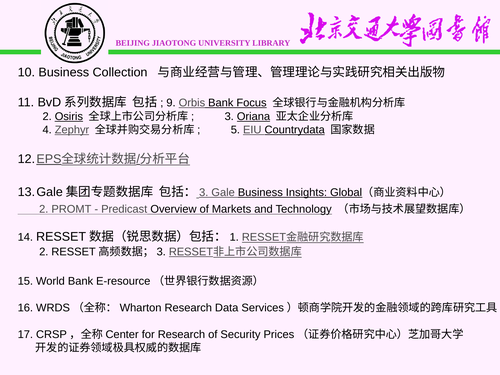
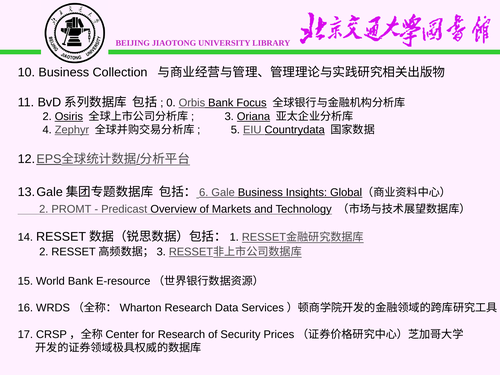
9: 9 -> 0 (171, 103)
3: 3 -> 6 (204, 193)
